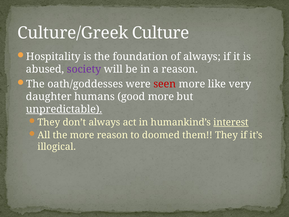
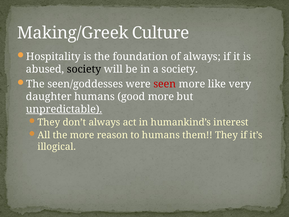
Culture/Greek: Culture/Greek -> Making/Greek (73, 33)
society colour: purple -> black (84, 69)
a reason: reason -> society (180, 69)
oath/goddesses: oath/goddesses -> seen/goddesses (85, 84)
interest underline: present -> none (231, 122)
to doomed: doomed -> humans (161, 135)
